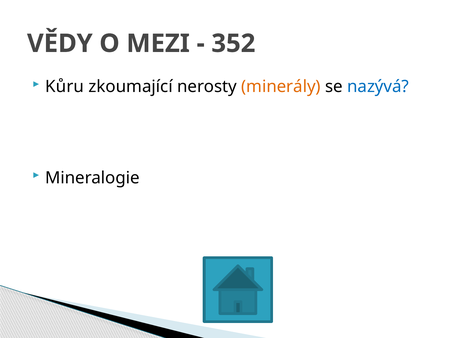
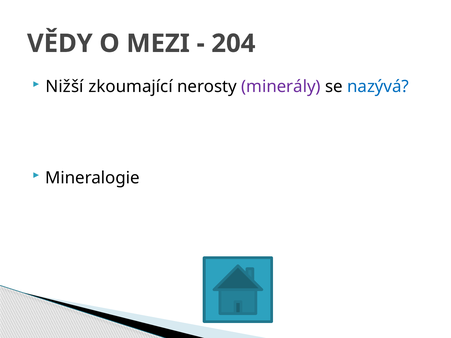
352: 352 -> 204 (233, 44)
Kůru: Kůru -> Nižší (65, 87)
minerály colour: orange -> purple (281, 87)
